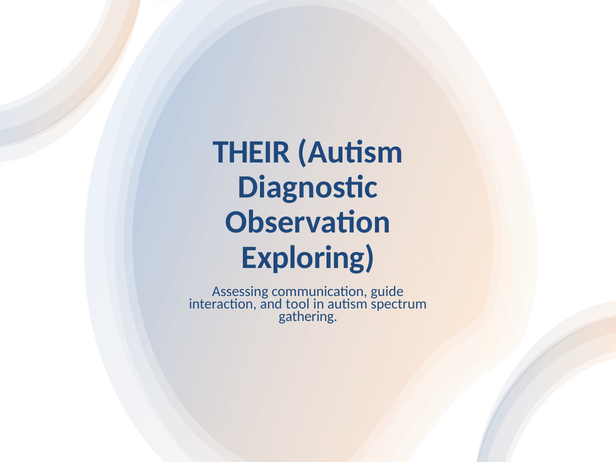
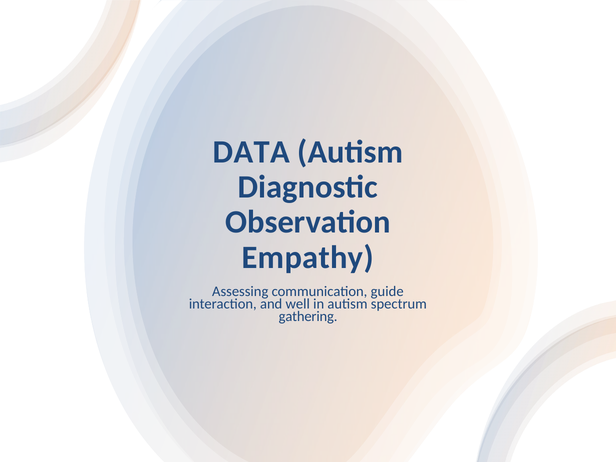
THEIR: THEIR -> DATA (251, 152)
Exploring: Exploring -> Empathy (308, 257)
tool: tool -> well (298, 304)
